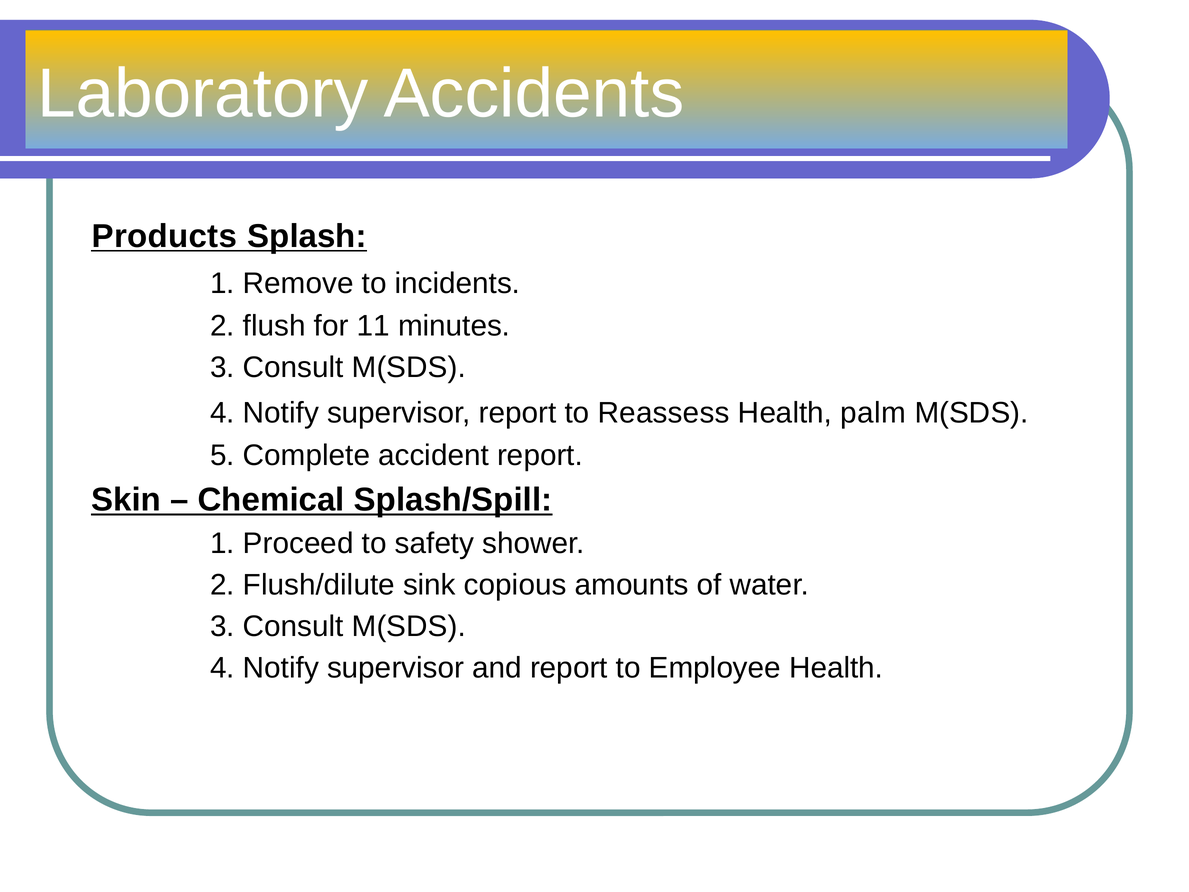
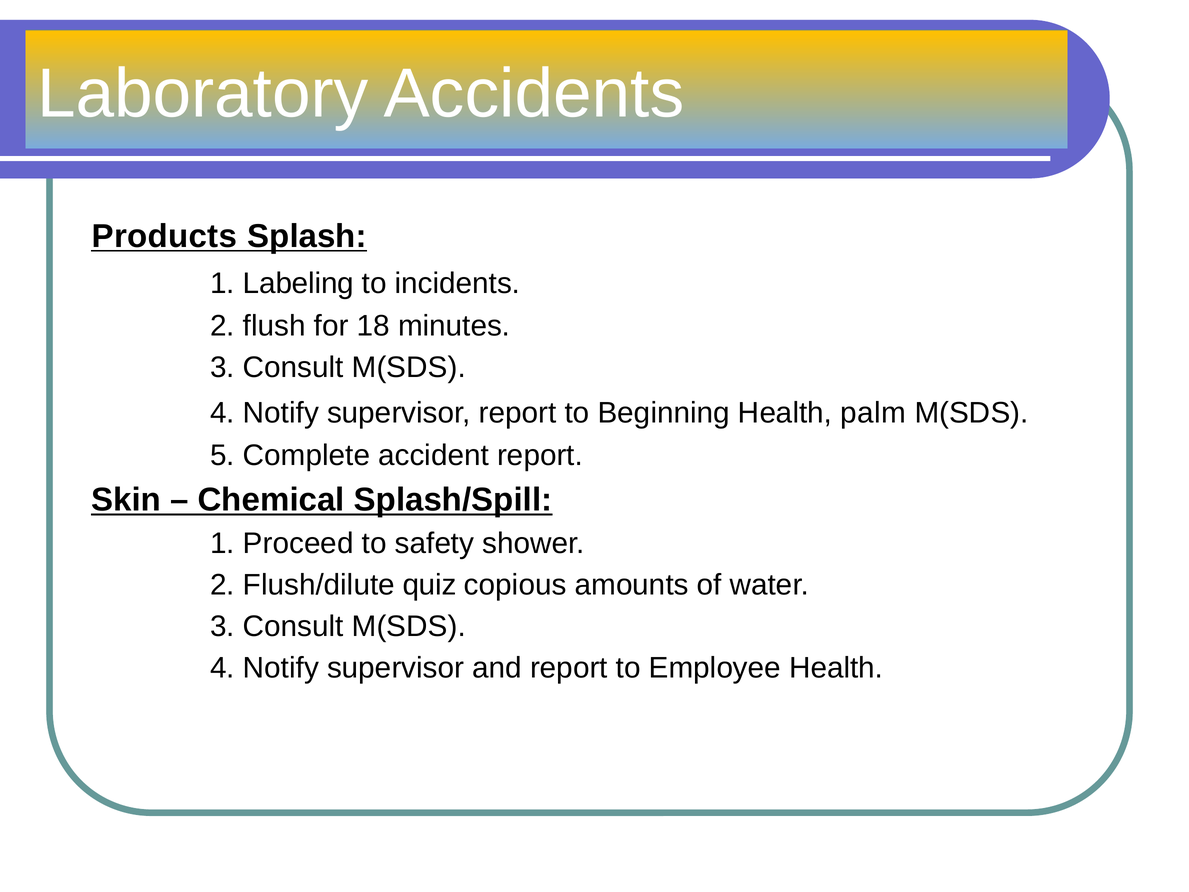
Remove: Remove -> Labeling (298, 284)
11: 11 -> 18 (373, 326)
Reassess: Reassess -> Beginning (664, 413)
sink: sink -> quiz (430, 585)
